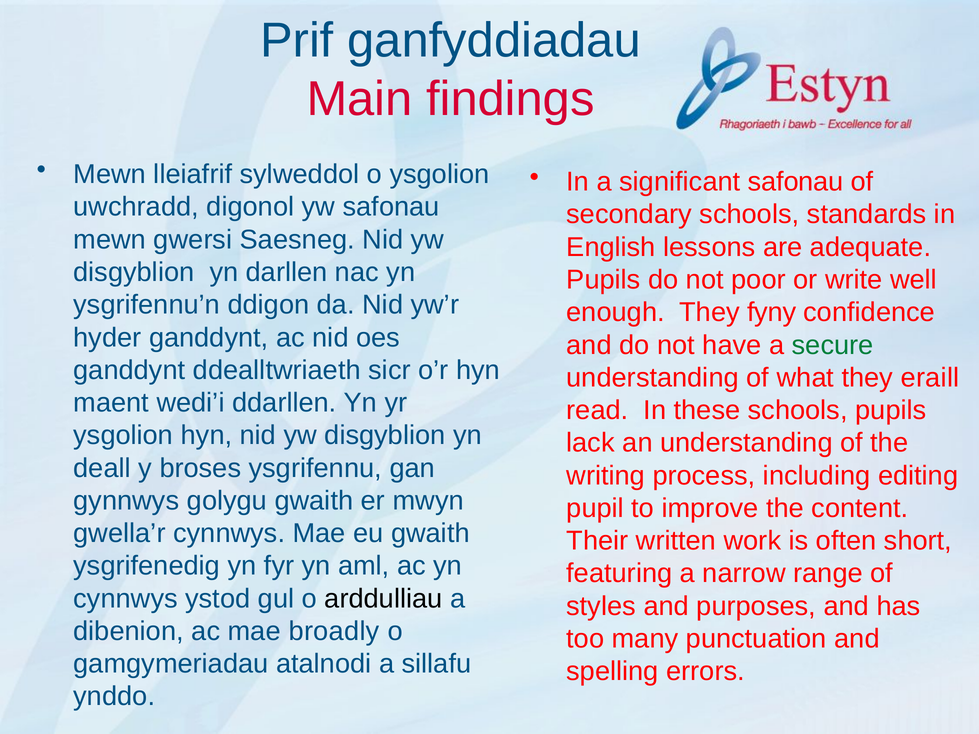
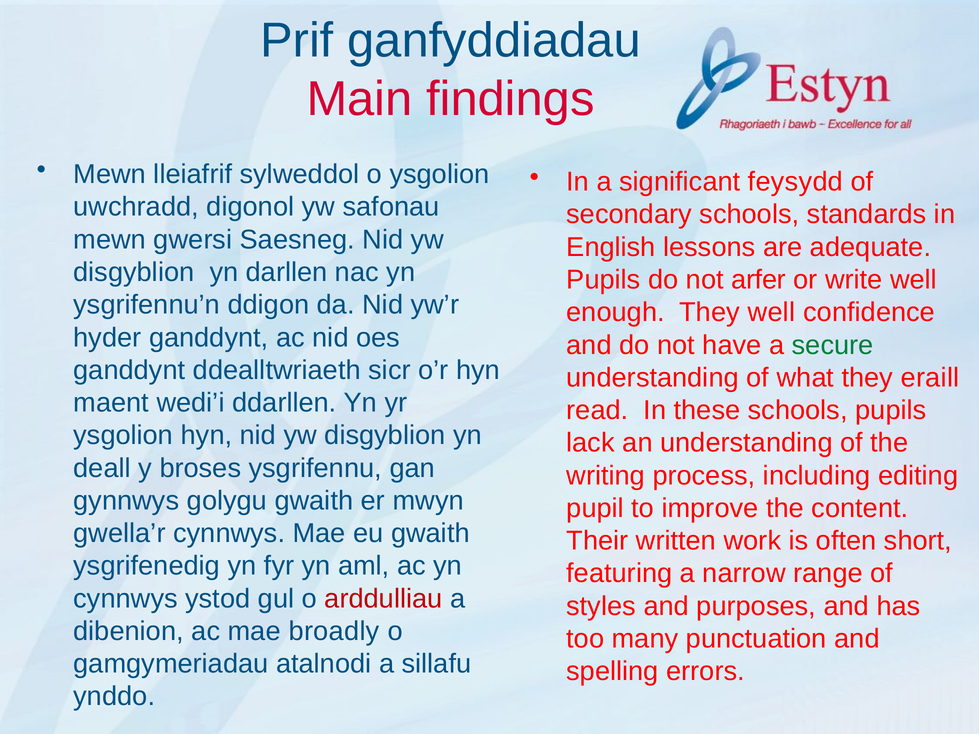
significant safonau: safonau -> feysydd (795, 182)
poor: poor -> arfer (759, 280)
They fyny: fyny -> well (771, 313)
arddulliau colour: black -> red (383, 599)
